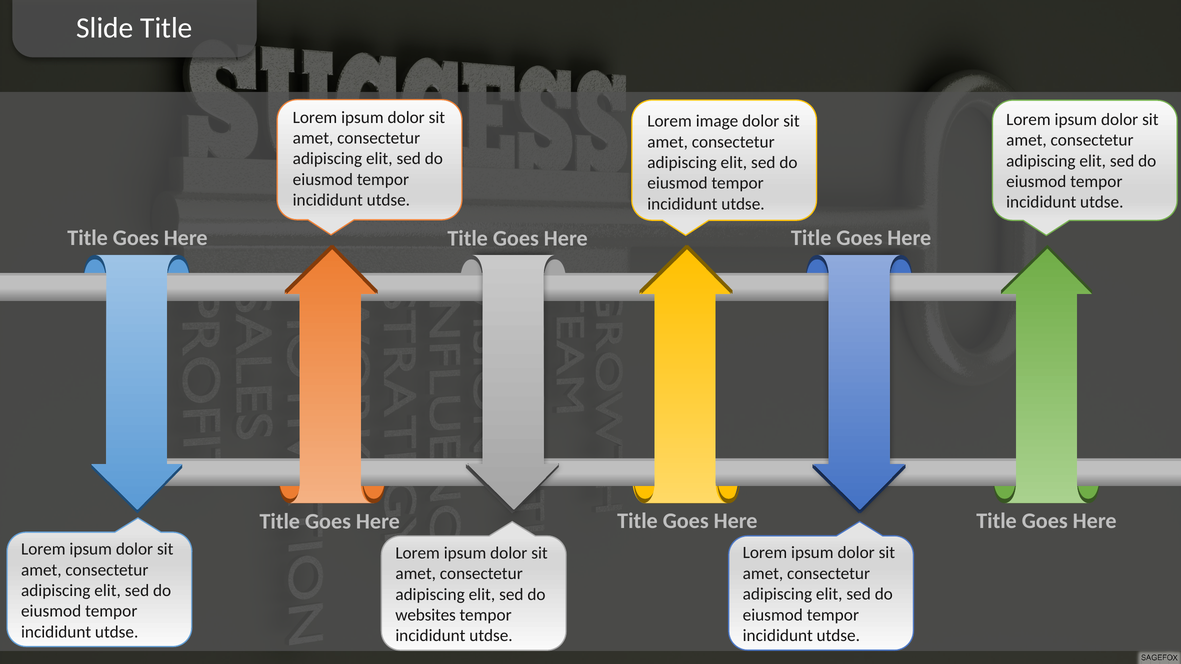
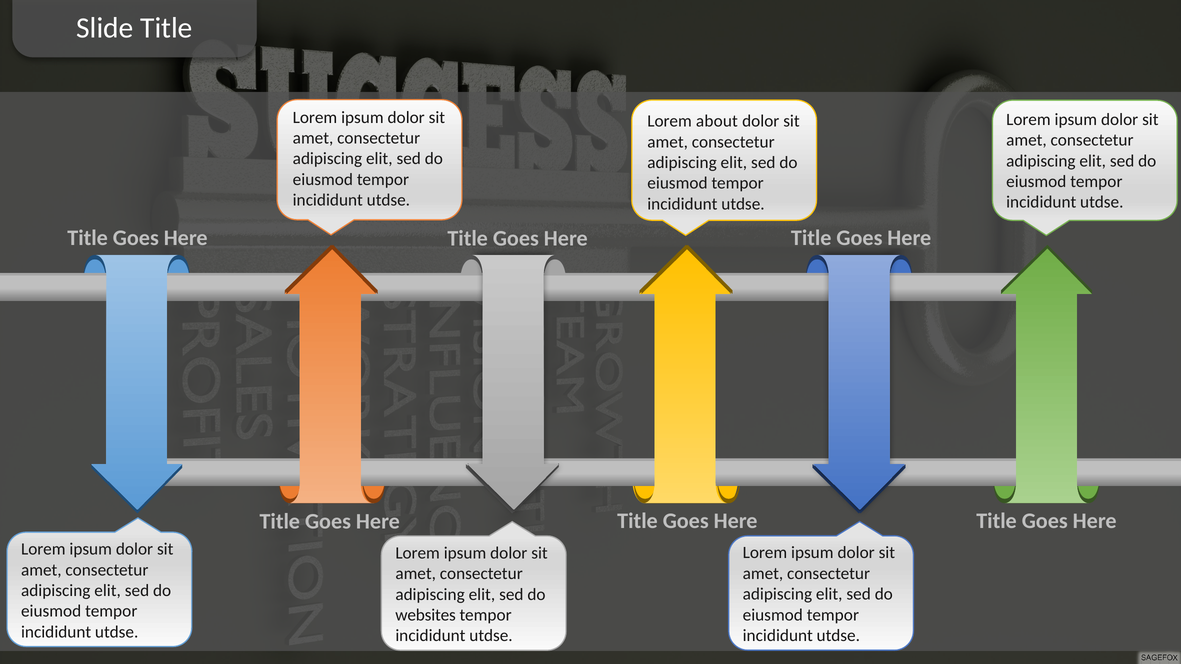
image: image -> about (717, 121)
